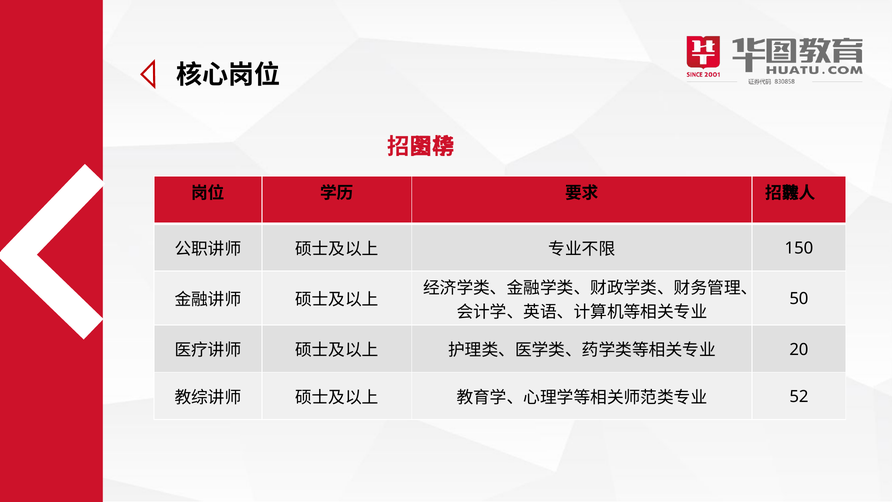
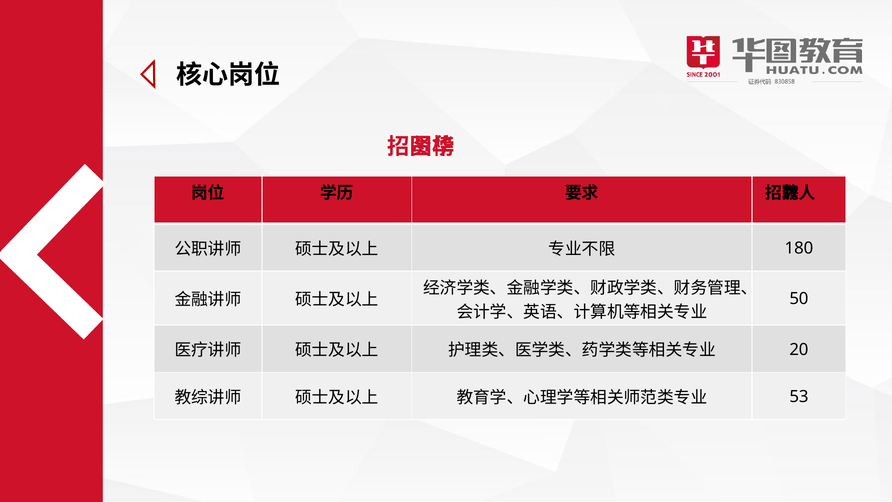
150: 150 -> 180 (799, 248)
52: 52 -> 53 (799, 397)
